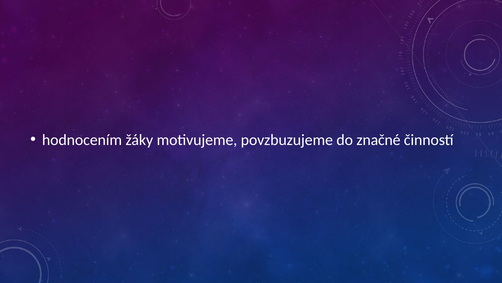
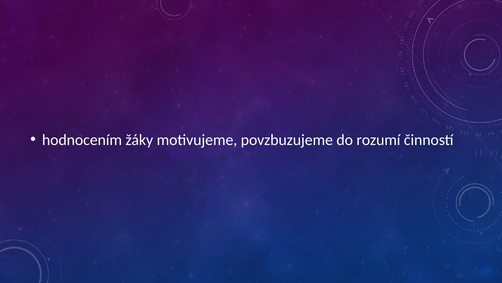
značné: značné -> rozumí (378, 140)
